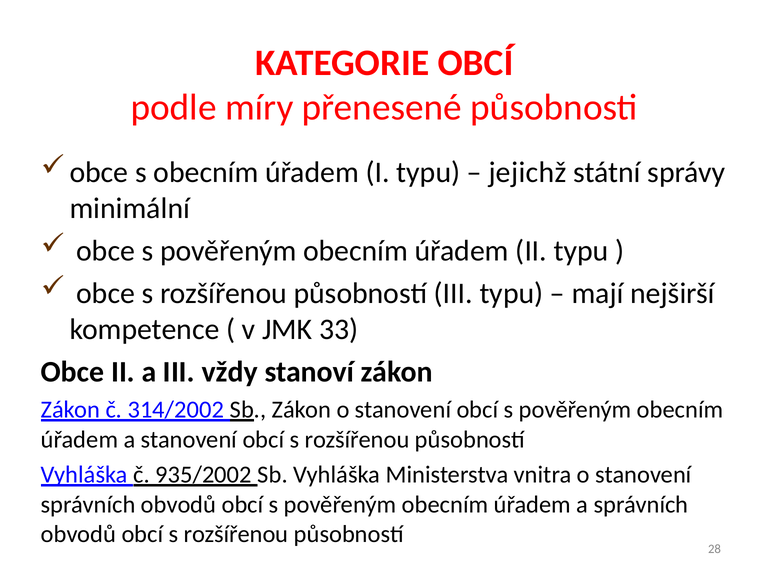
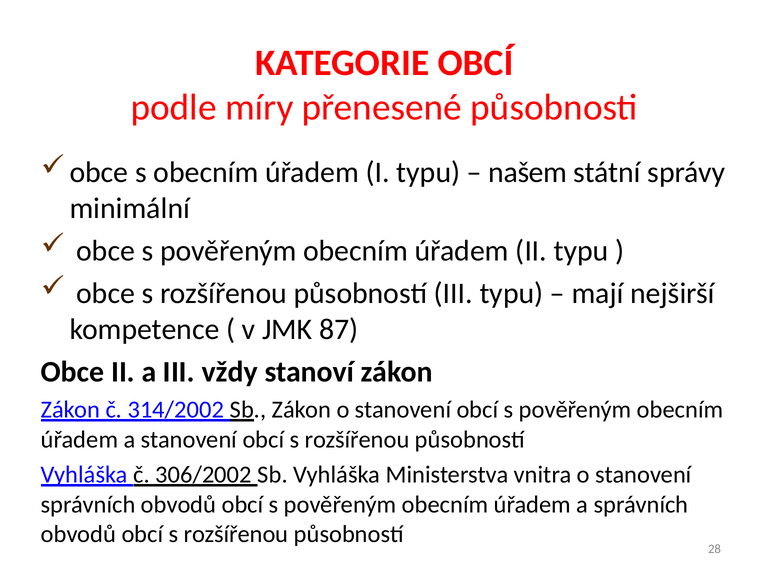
jejichž: jejichž -> našem (528, 173)
33: 33 -> 87 (339, 329)
935/2002: 935/2002 -> 306/2002 (204, 475)
